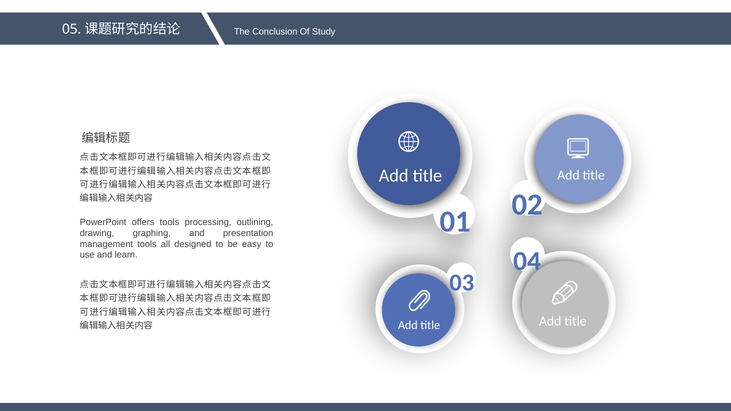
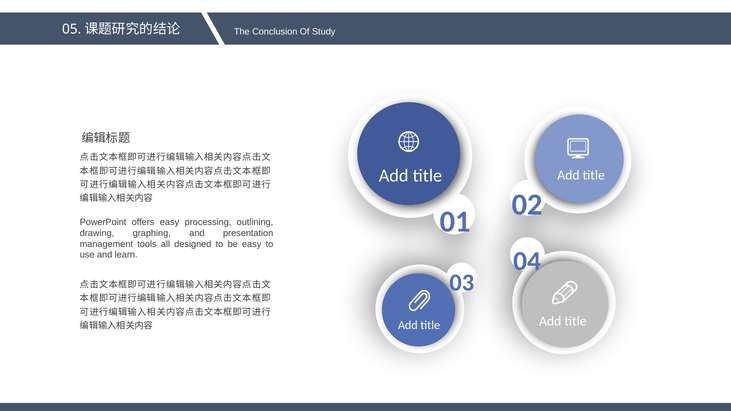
offers tools: tools -> easy (170, 222)
